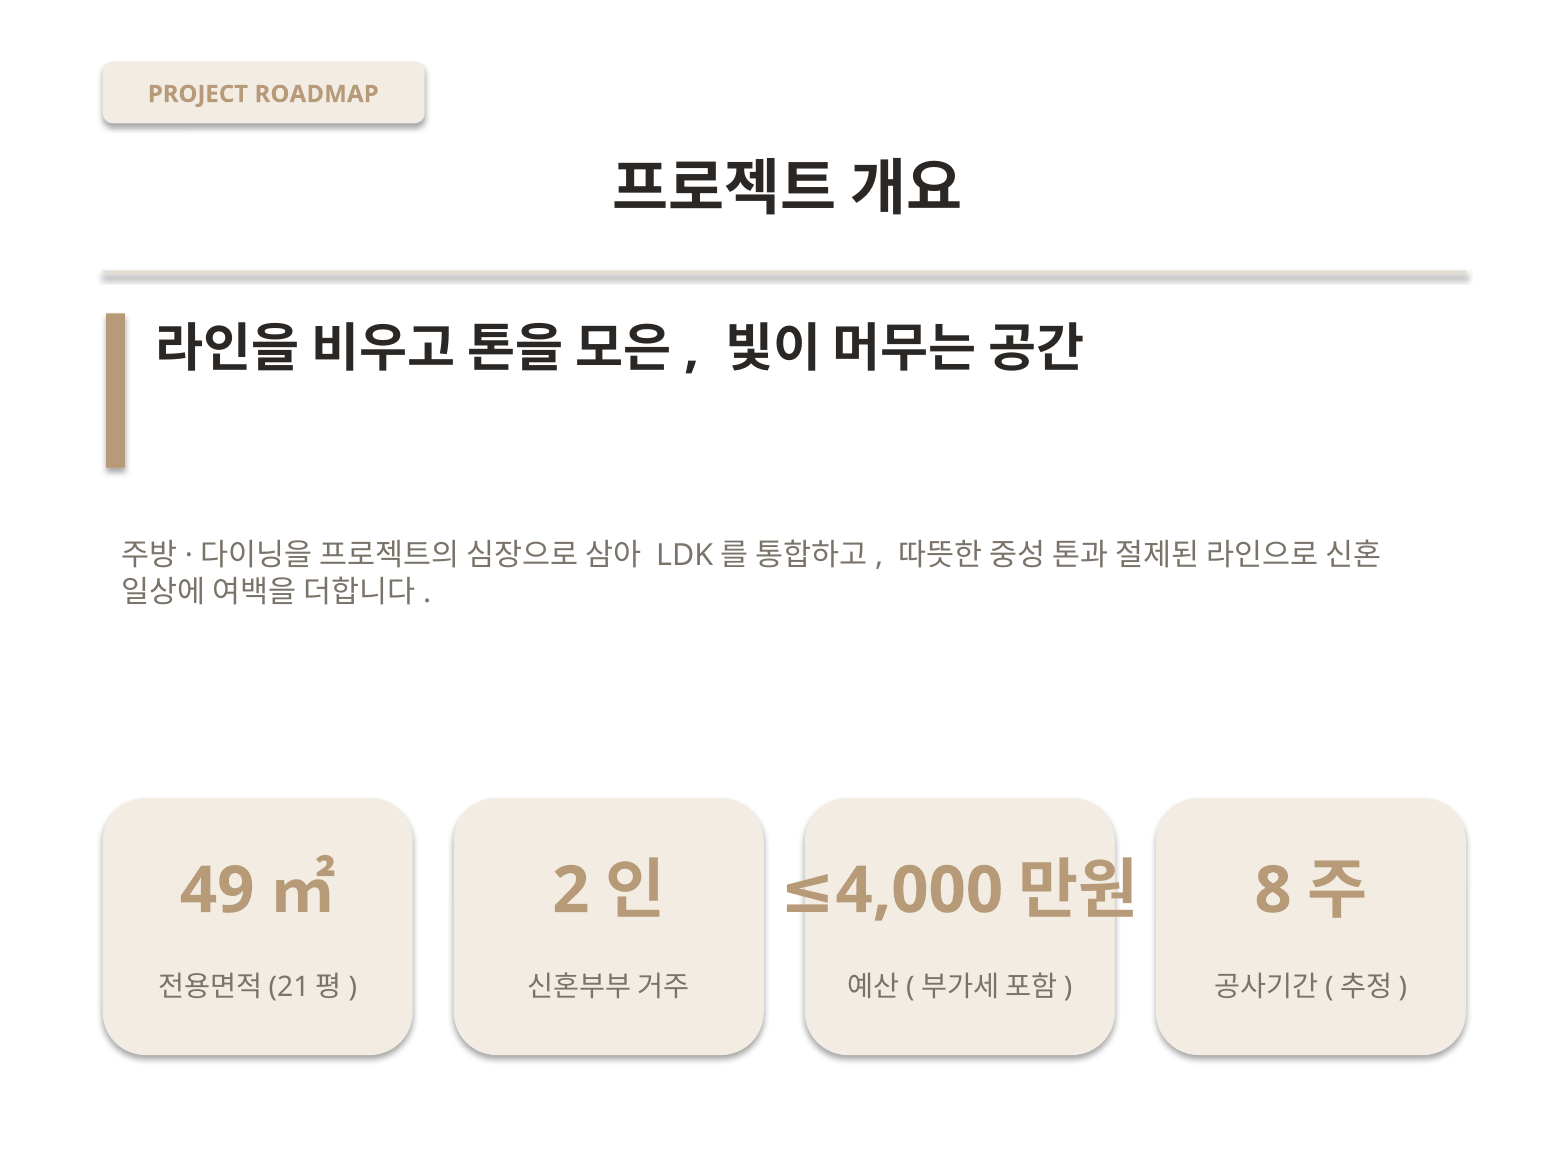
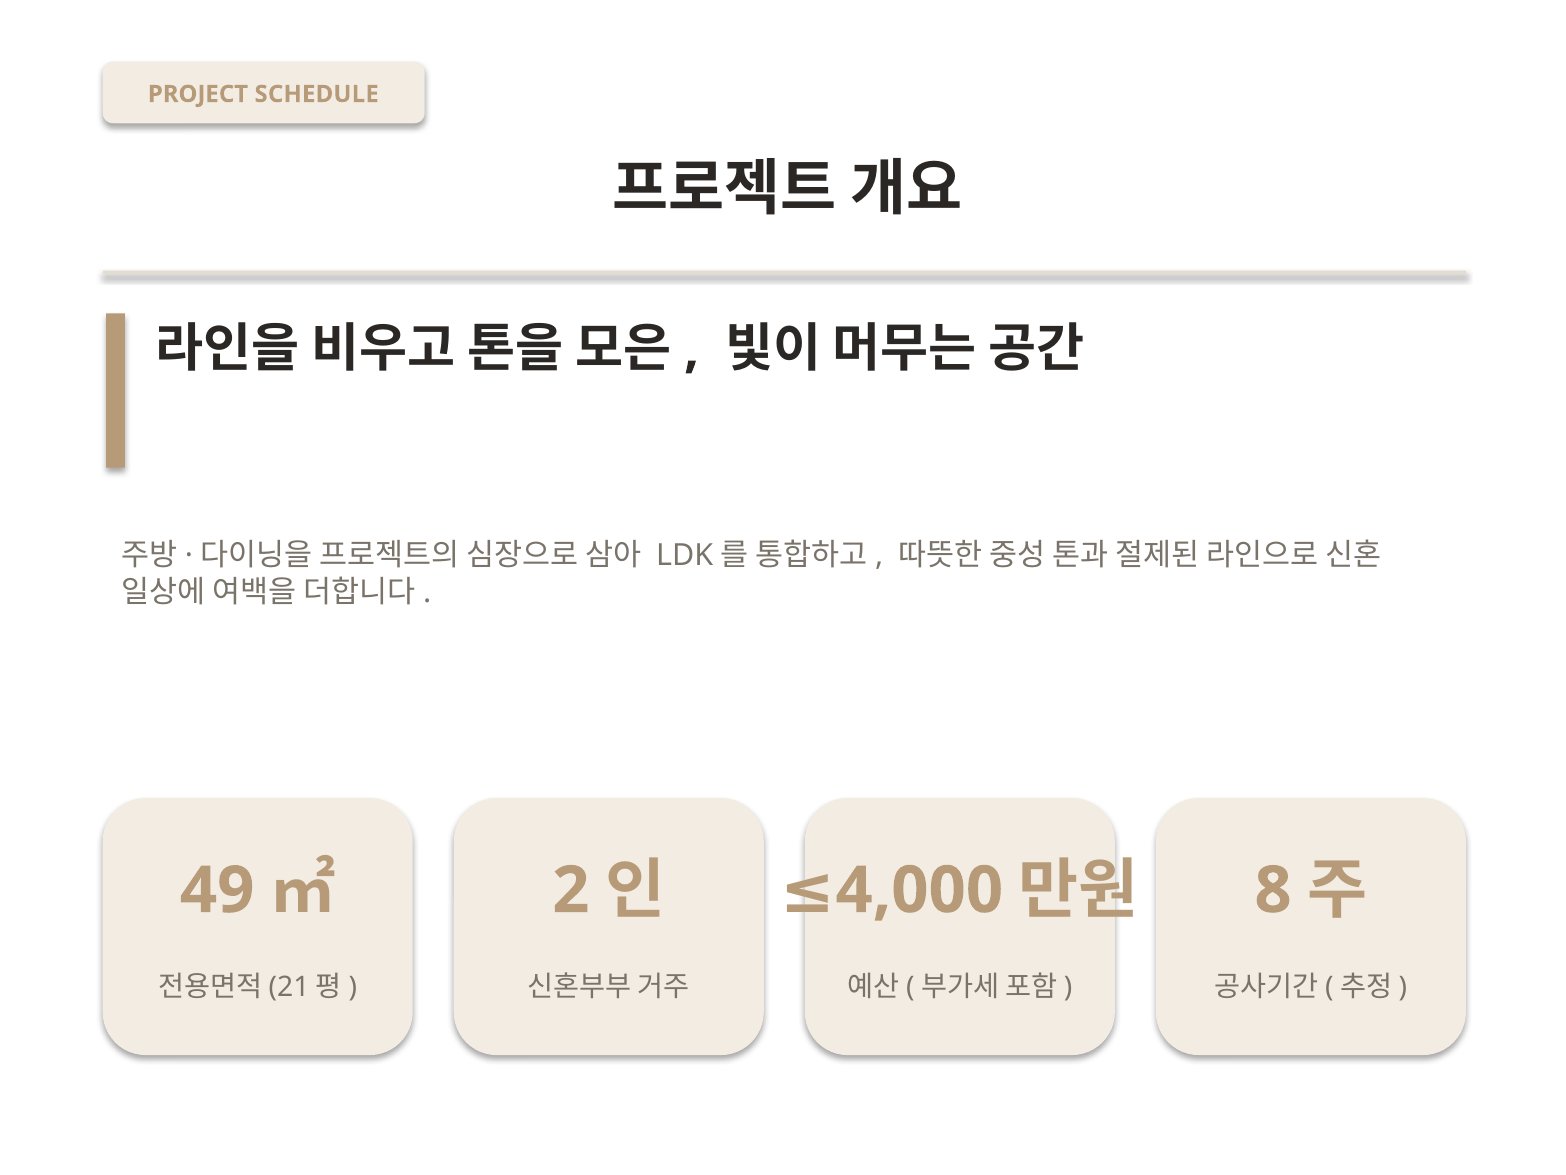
ROADMAP: ROADMAP -> SCHEDULE (317, 94)
